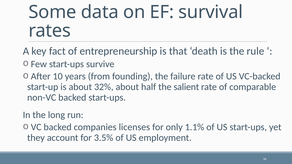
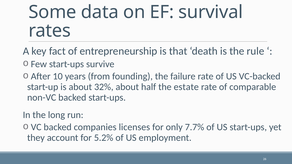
salient: salient -> estate (186, 87)
1.1%: 1.1% -> 7.7% (195, 127)
3.5%: 3.5% -> 5.2% (104, 138)
